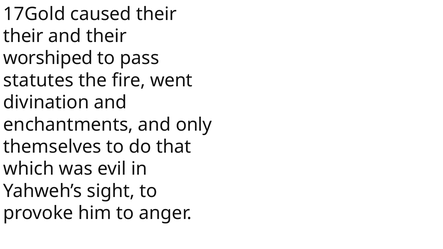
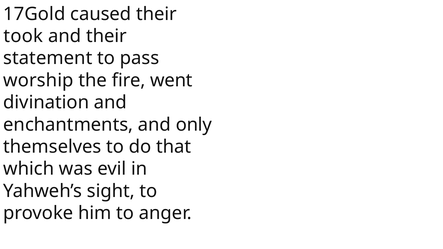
their: their -> took (23, 36)
worshiped: worshiped -> statement (48, 58)
statutes: statutes -> worship (38, 80)
